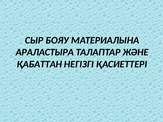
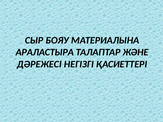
ҚАБАТТАН: ҚАБАТТАН -> ДӘРЕЖЕСІ (39, 64)
